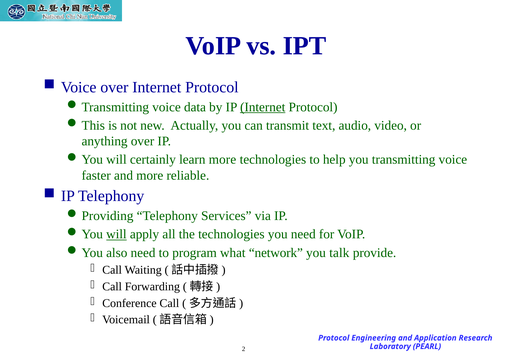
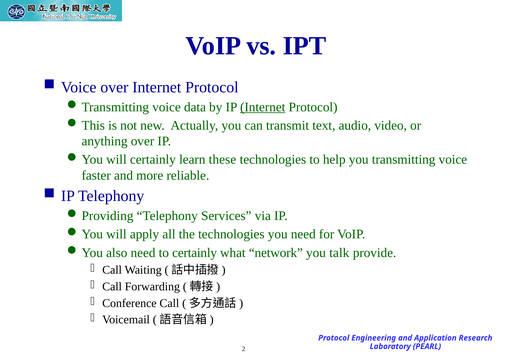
learn more: more -> these (222, 159)
will underline: present -> none (116, 234)
to program: program -> certainly (195, 252)
